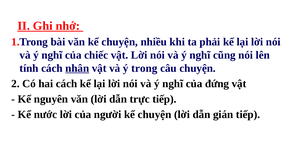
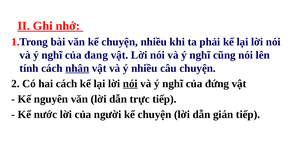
chiếc: chiếc -> đang (96, 55)
ý trong: trong -> nhiều (144, 68)
nói underline: none -> present (130, 84)
